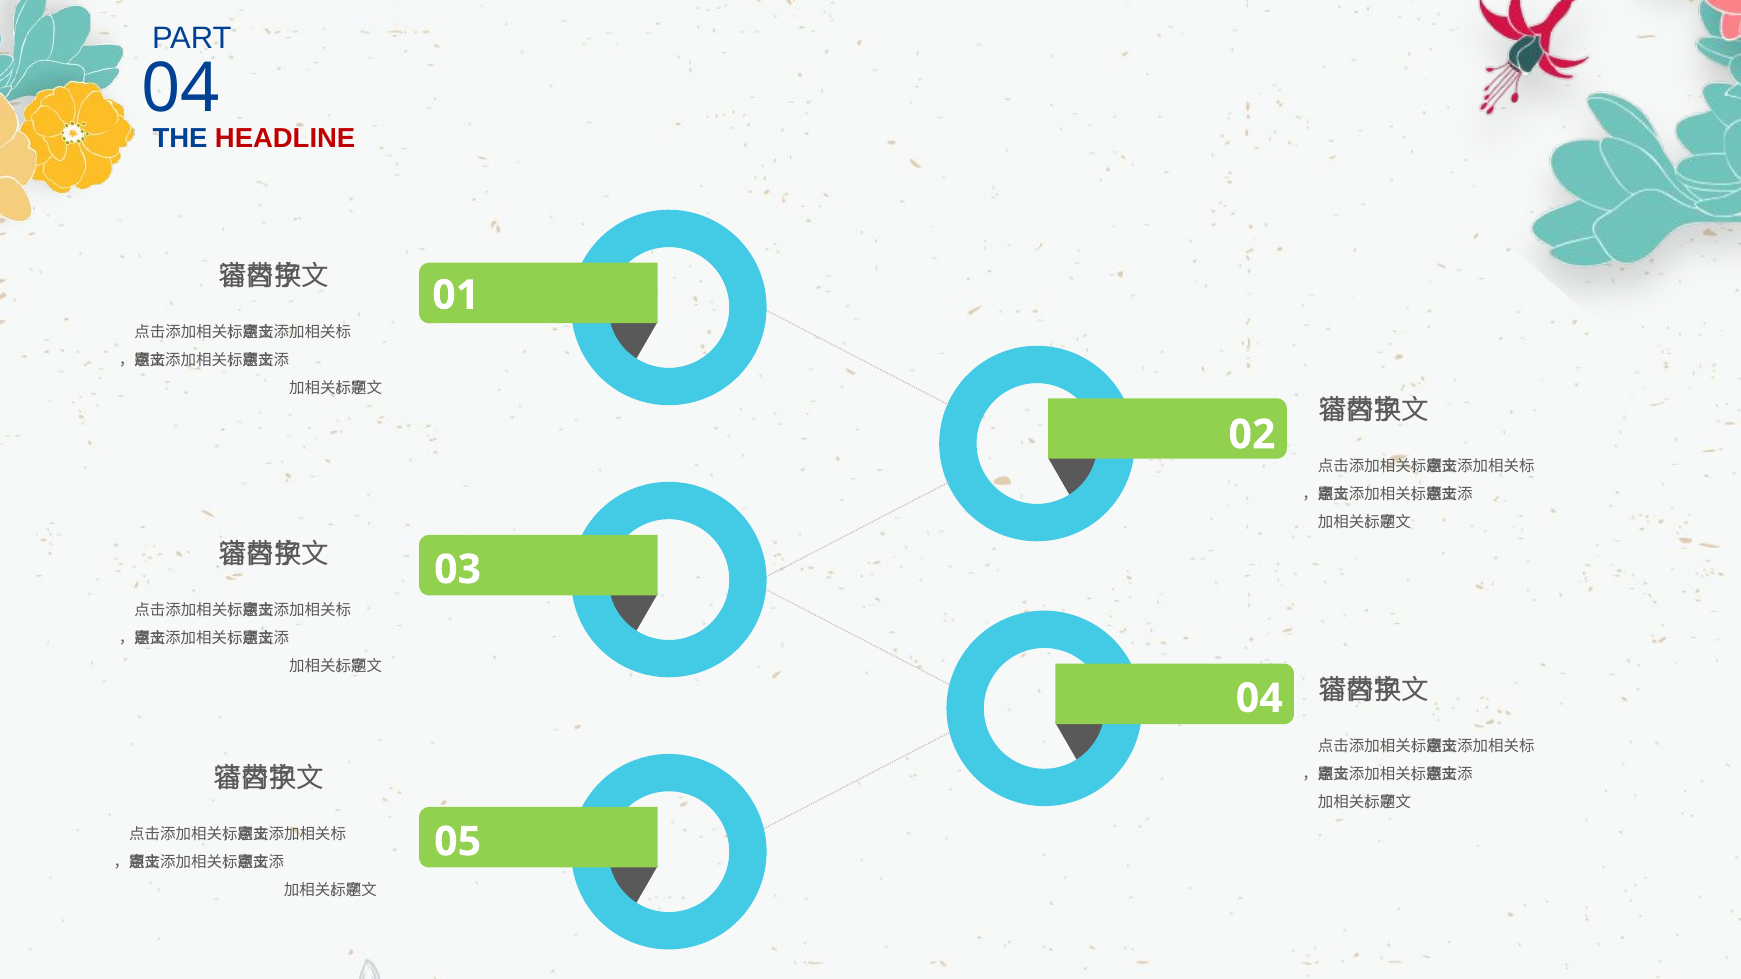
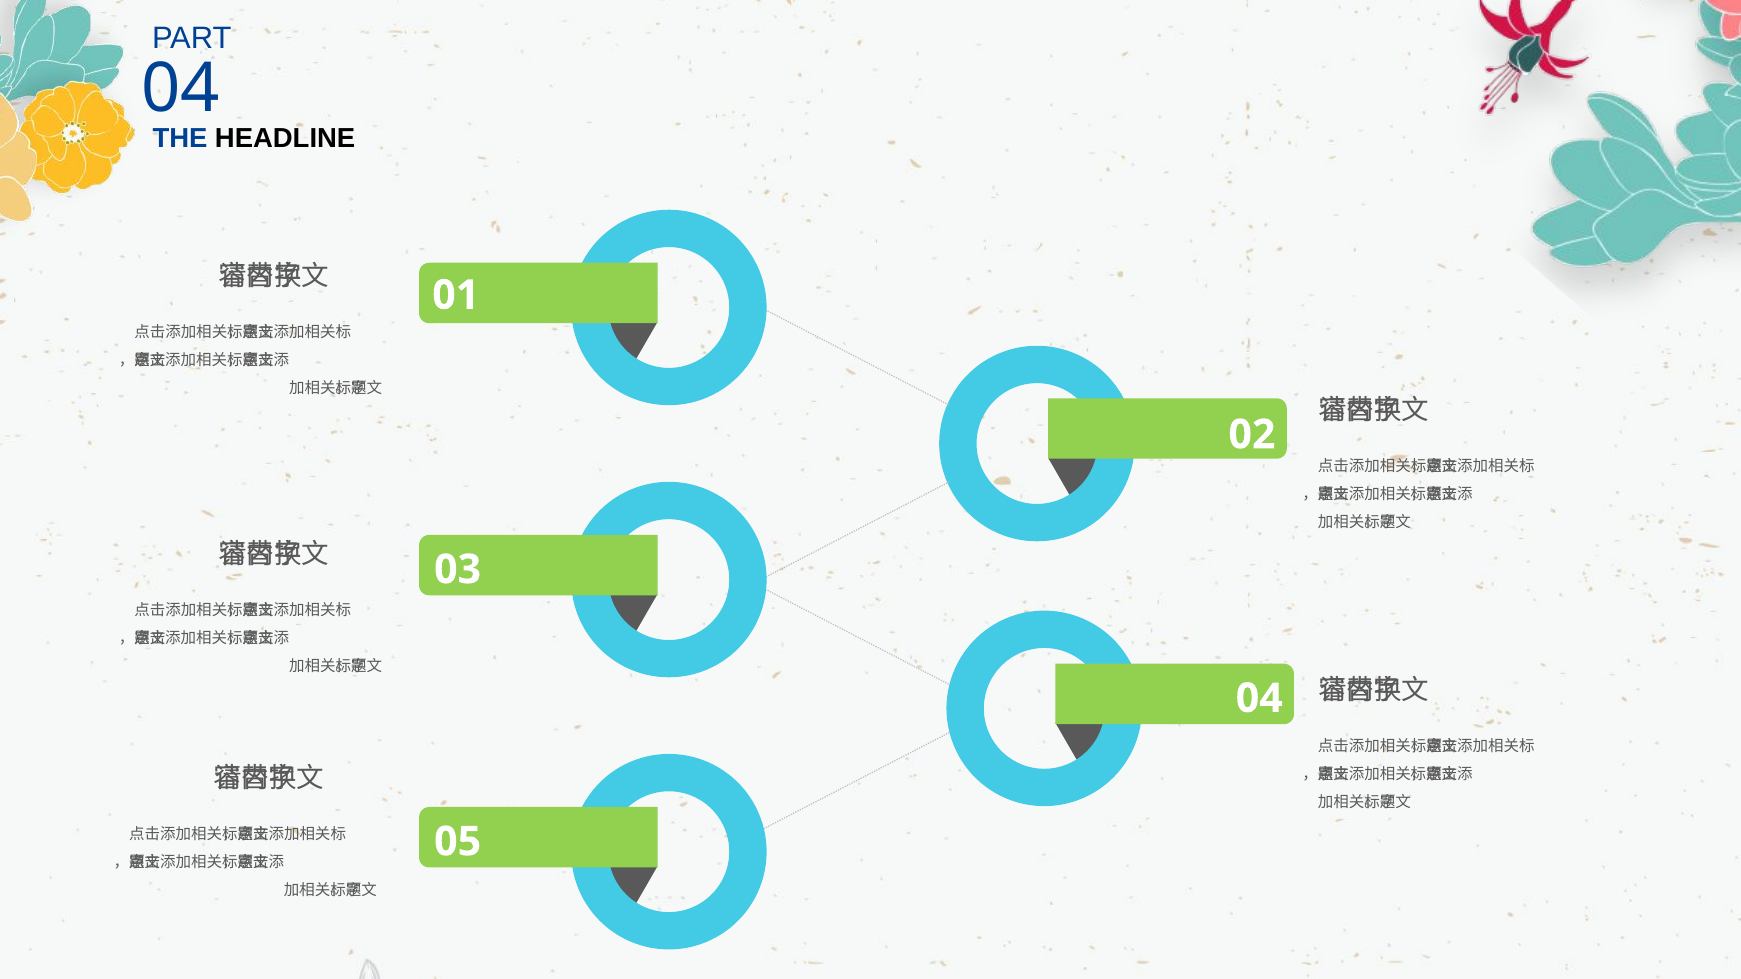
HEADLINE colour: red -> black (285, 139)
